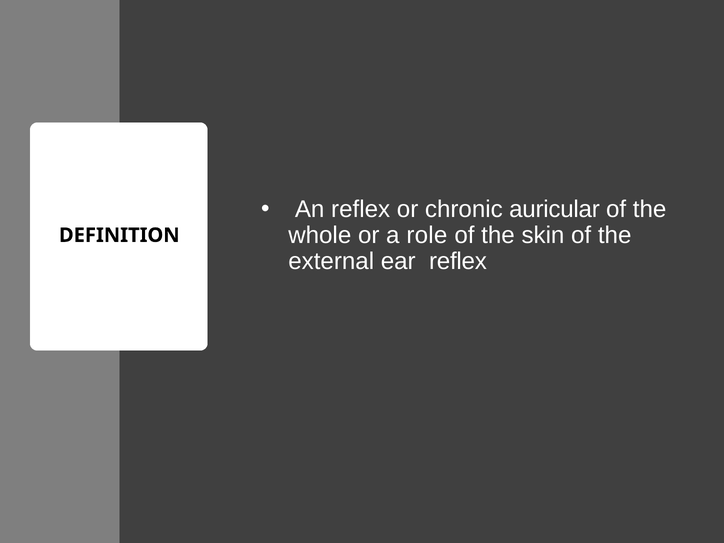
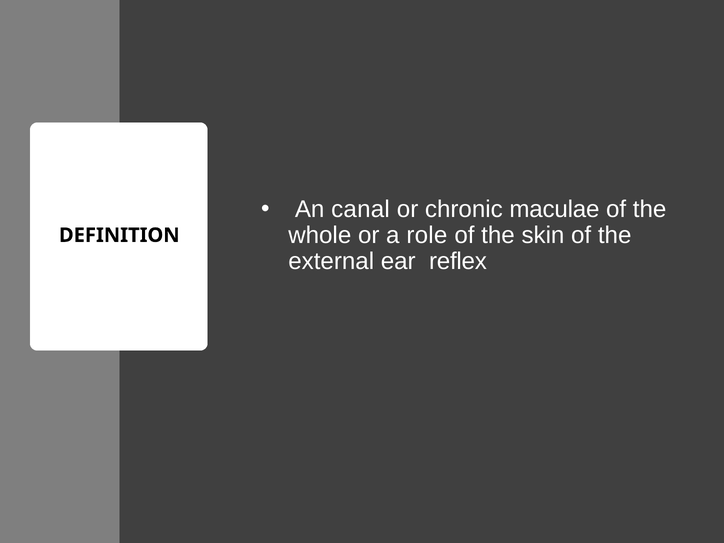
An reflex: reflex -> canal (361, 209)
auricular: auricular -> maculae (554, 209)
